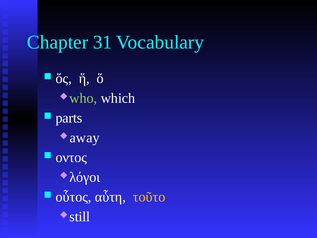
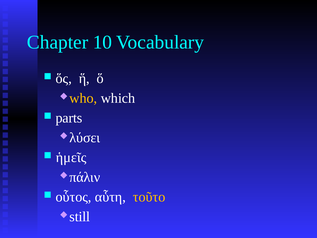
31: 31 -> 10 (103, 42)
who colour: light green -> yellow (83, 98)
away: away -> λύσει (85, 138)
οντος: οντος -> ἡμεῖς (71, 157)
λόγοι: λόγοι -> πάλιν (85, 177)
